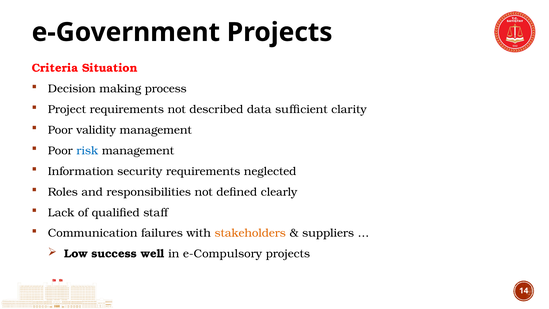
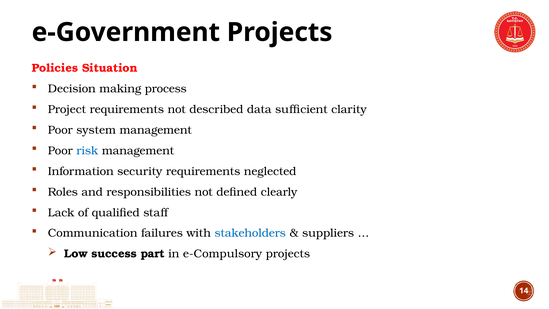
Criteria: Criteria -> Policies (55, 68)
validity: validity -> system (96, 130)
stakeholders colour: orange -> blue (250, 233)
well: well -> part (153, 254)
